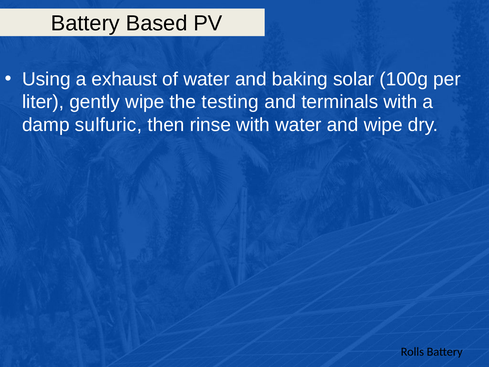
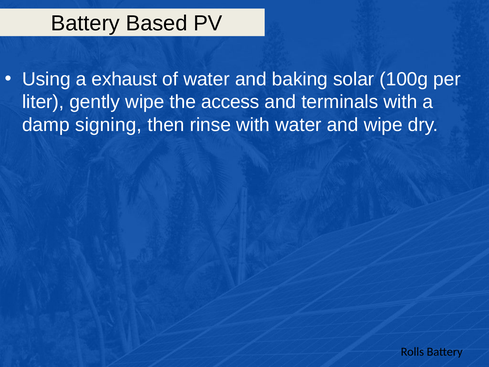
testing: testing -> access (230, 102)
sulfuric: sulfuric -> signing (108, 125)
